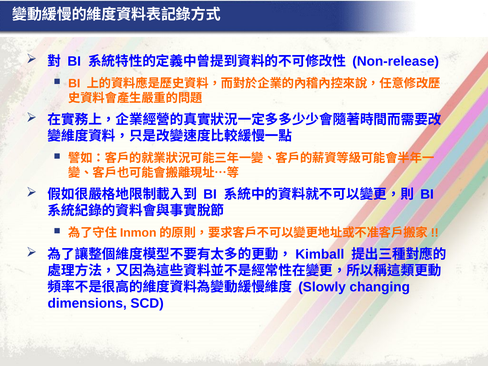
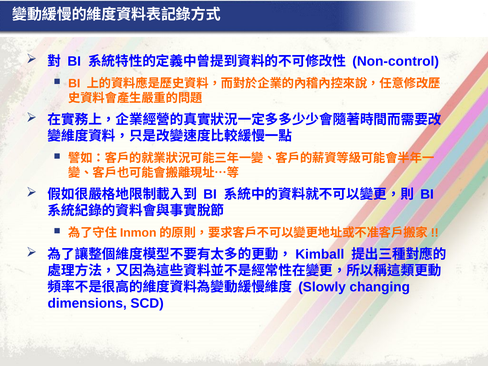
Non-release: Non-release -> Non-control (396, 61)
